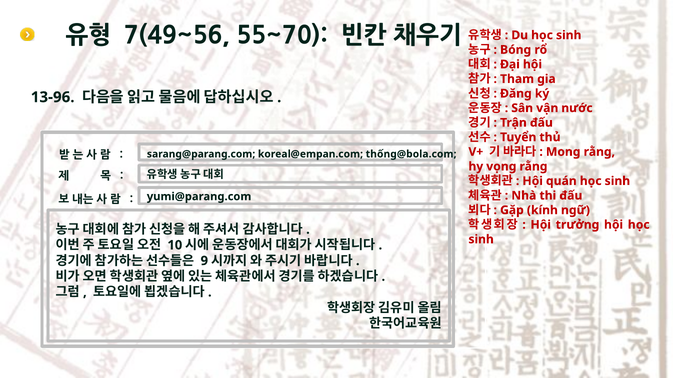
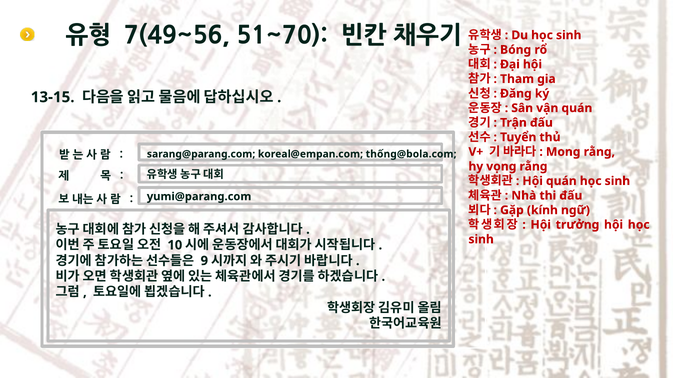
55~70: 55~70 -> 51~70 (282, 36)
13-96: 13-96 -> 13-15 (53, 97)
vận nước: nước -> quán (577, 108)
